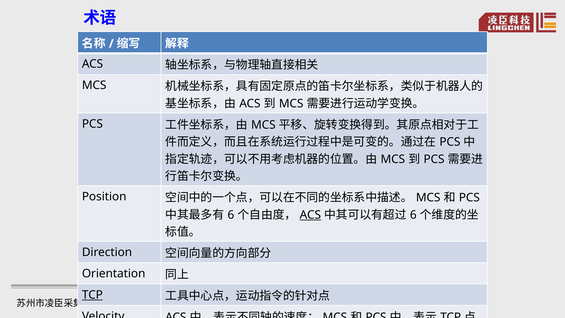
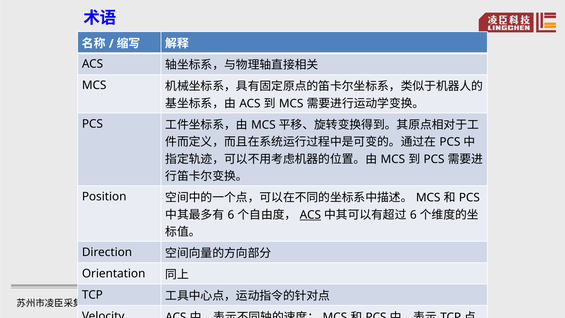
TCP underline: present -> none (92, 295)
